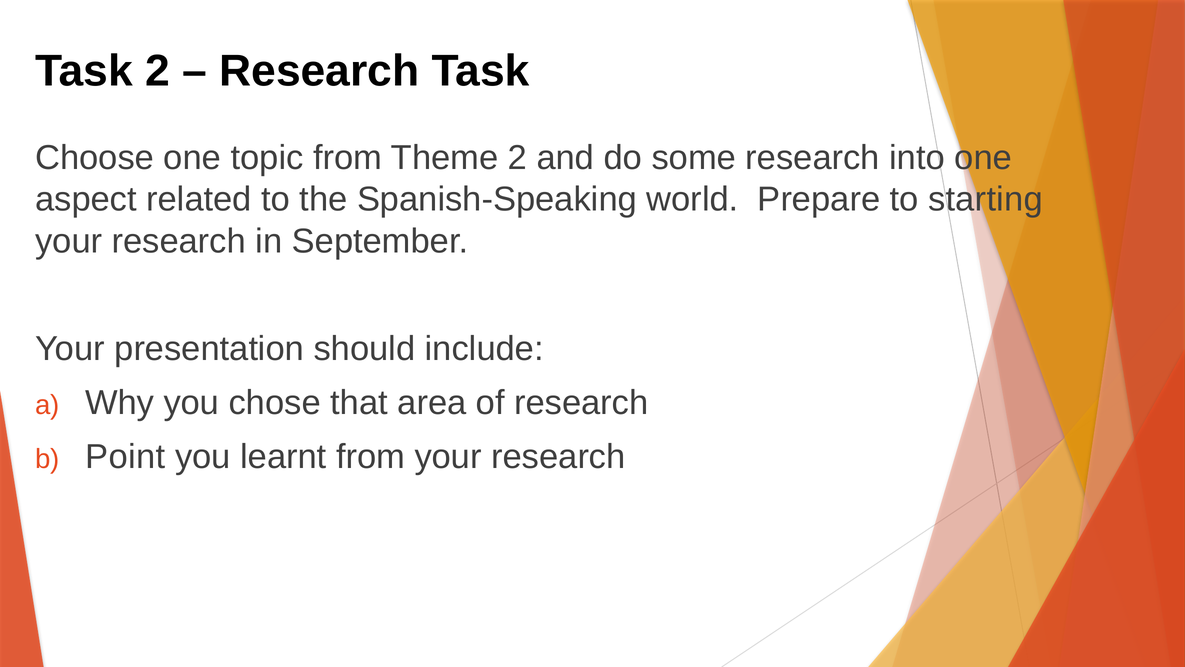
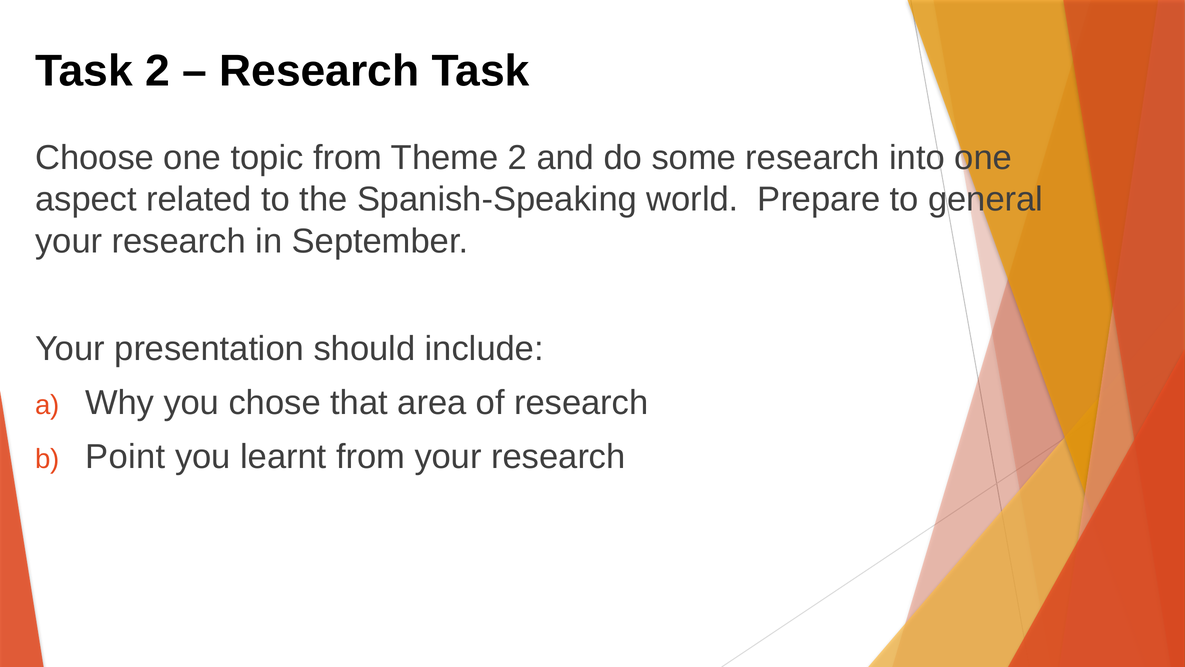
starting: starting -> general (986, 199)
